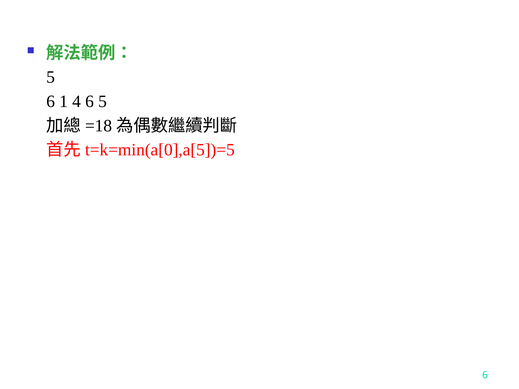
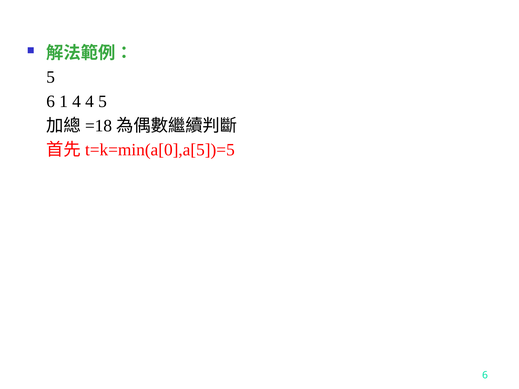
4 6: 6 -> 4 (90, 102)
